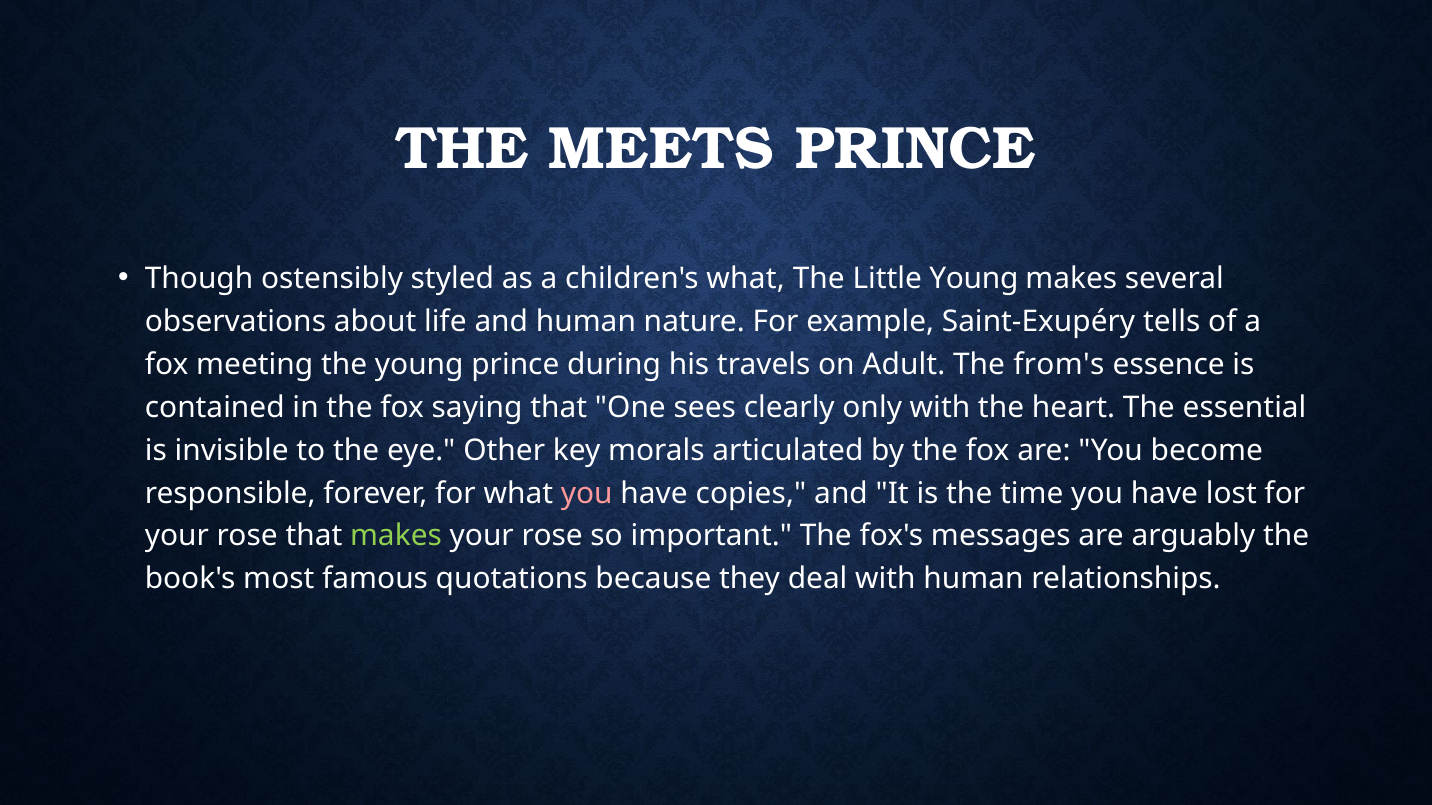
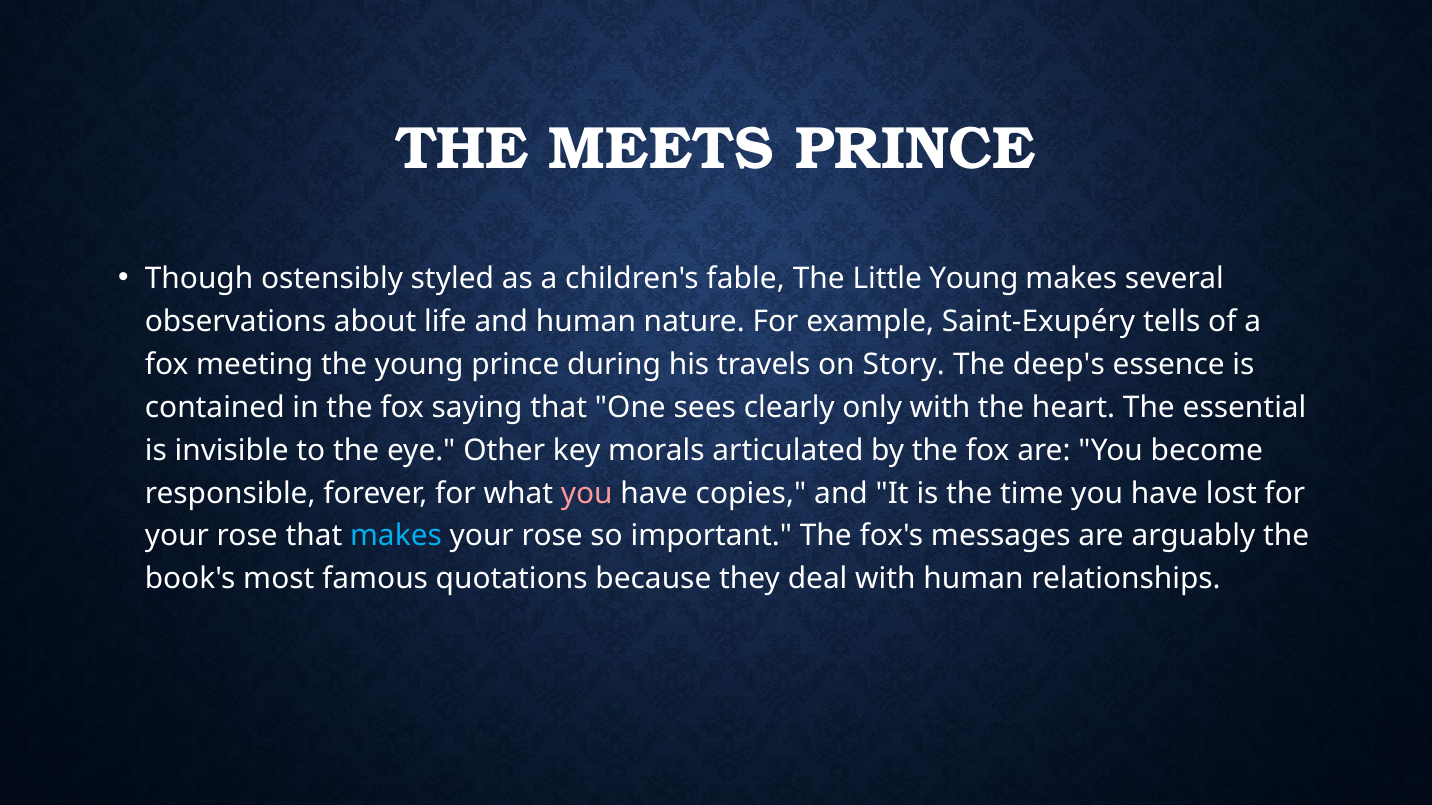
children's what: what -> fable (746, 279)
Adult: Adult -> Story (904, 365)
from's: from's -> deep's (1059, 365)
makes colour: light green -> light blue (396, 536)
